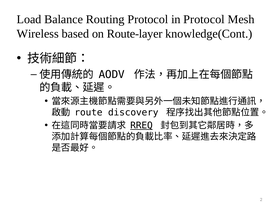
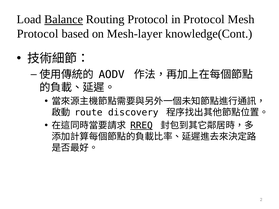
Balance underline: none -> present (64, 19)
Wireless: Wireless -> Protocol (38, 34)
Route-layer: Route-layer -> Mesh-layer (135, 34)
